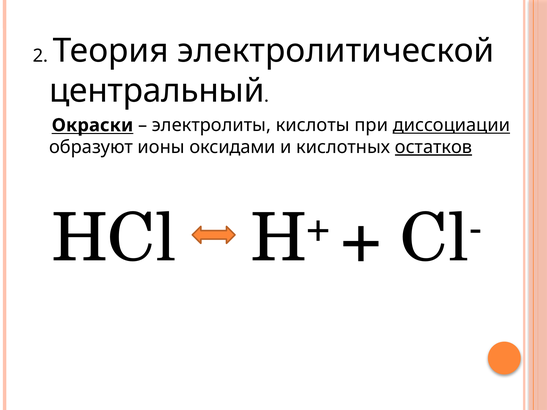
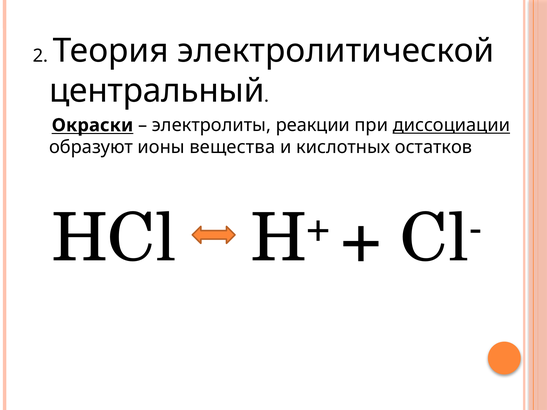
кислоты: кислоты -> реакции (313, 125)
оксидами: оксидами -> вещества (232, 147)
остатков underline: present -> none (434, 147)
